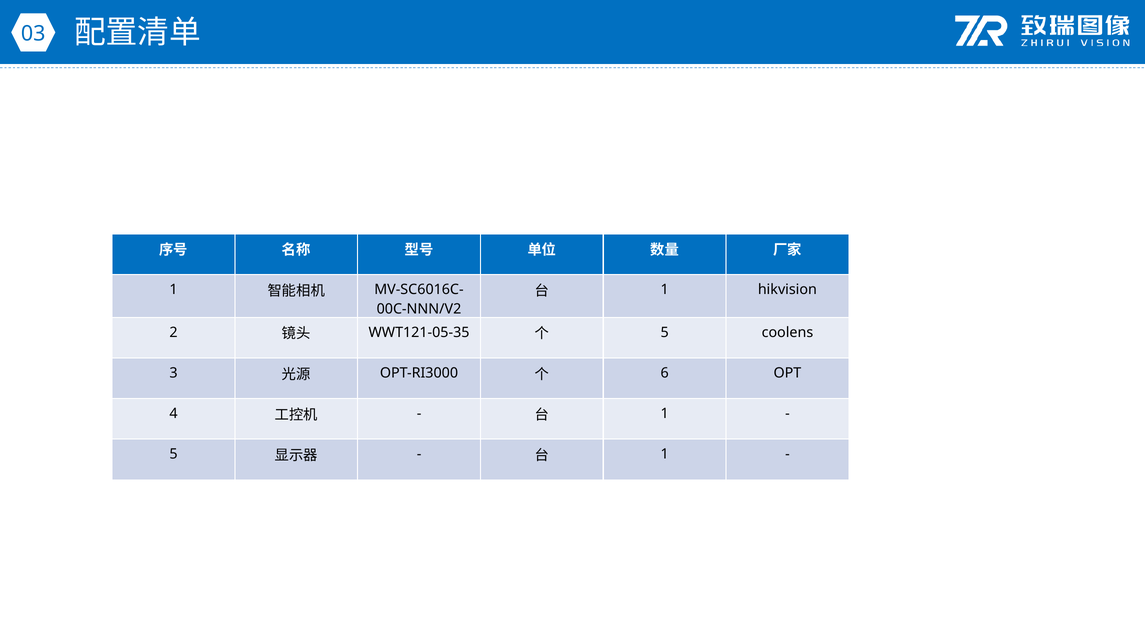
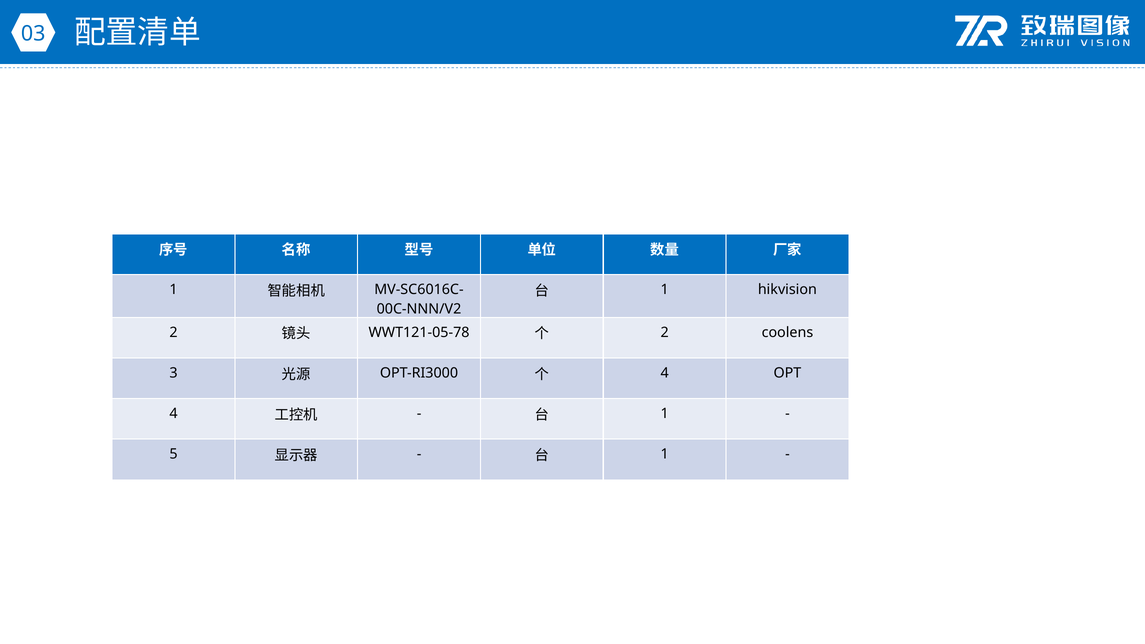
WWT121-05-35: WWT121-05-35 -> WWT121-05-78 (419, 333)
5: 5 -> 2 (665, 333)
6: 6 -> 4 (665, 373)
